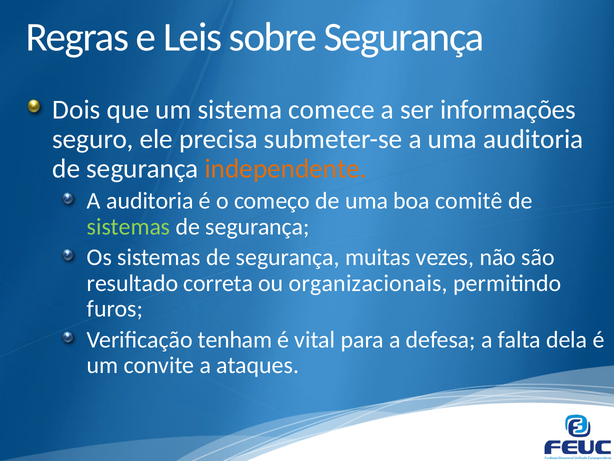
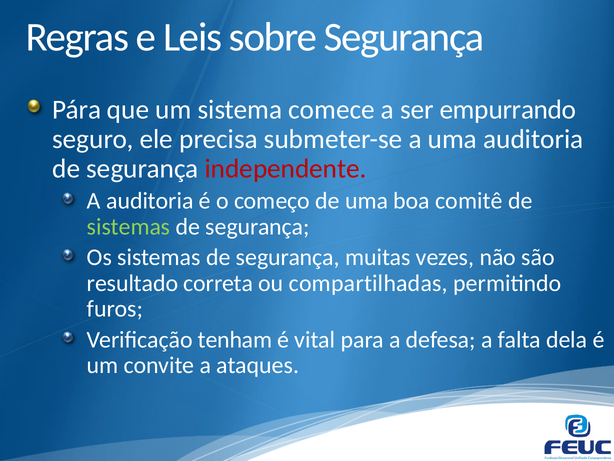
Dois: Dois -> Pára (77, 109)
informações: informações -> empurrando (508, 109)
independente colour: orange -> red (286, 168)
organizacionais: organizacionais -> compartilhadas (368, 283)
